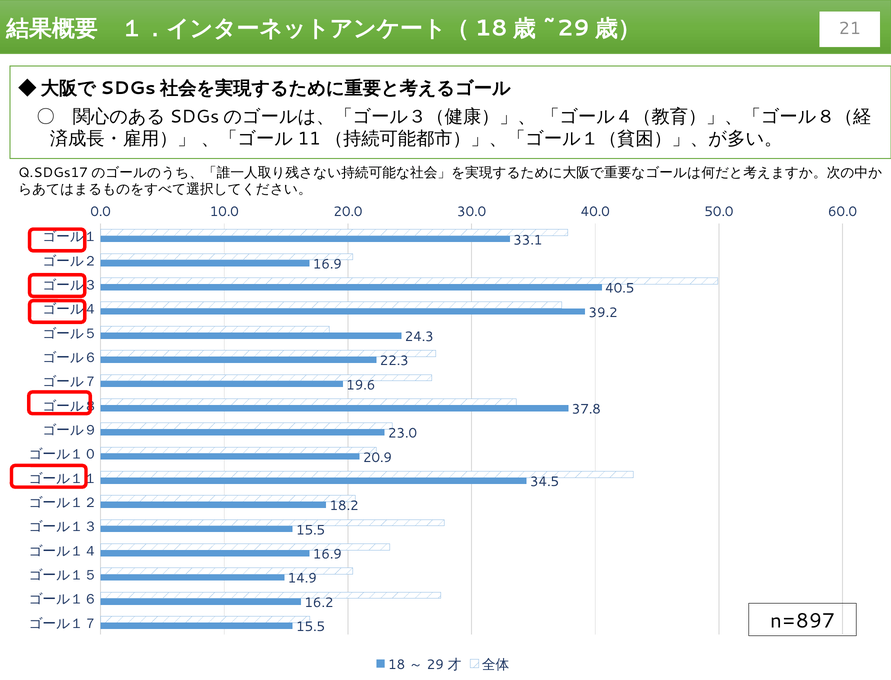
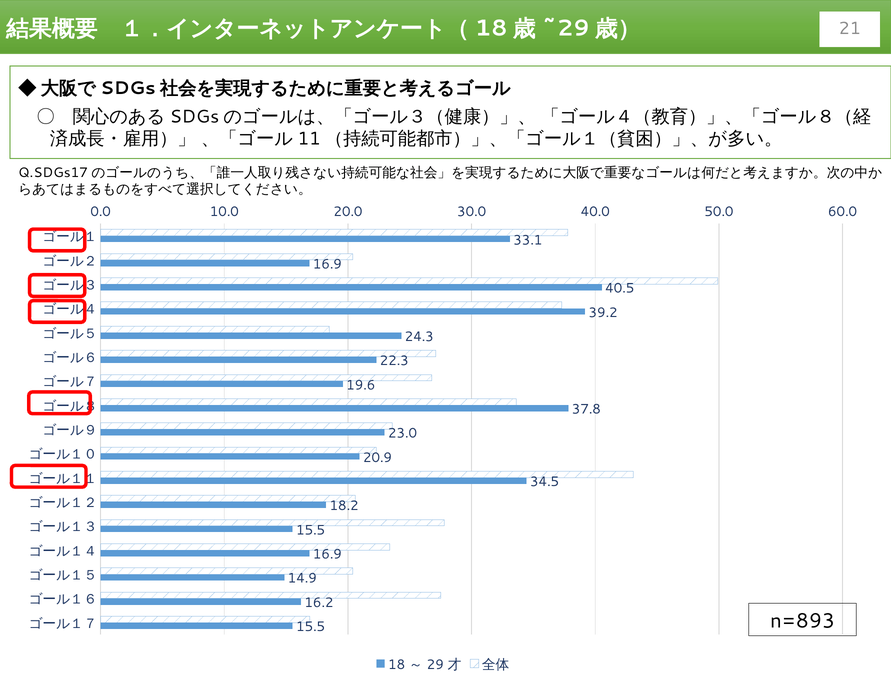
n=897: n=897 -> n=893 (802, 621)
